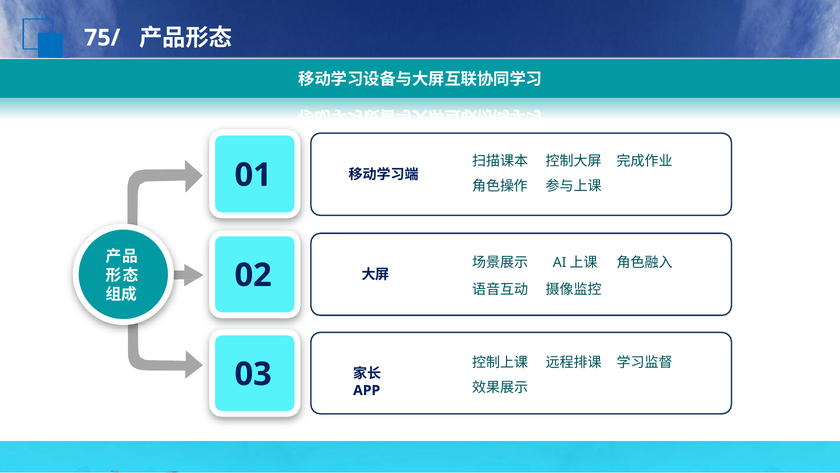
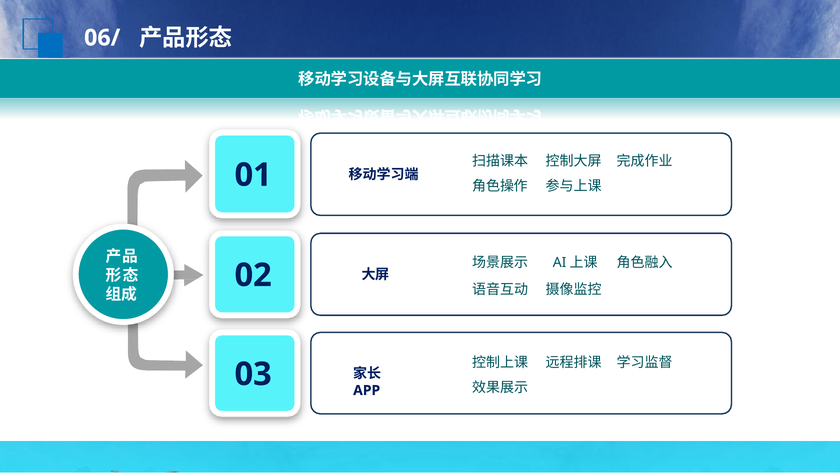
75/: 75/ -> 06/ (102, 38)
